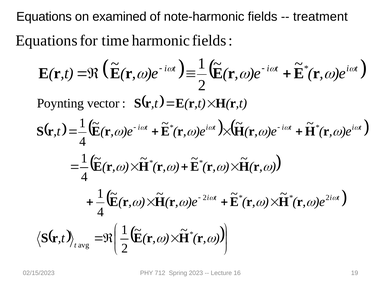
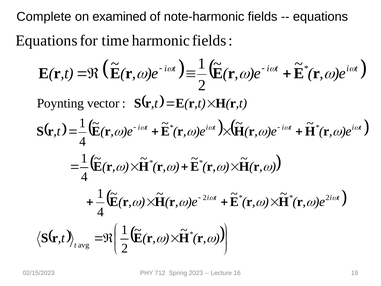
Equations: Equations -> Complete (44, 17)
treatment: treatment -> equations (320, 17)
